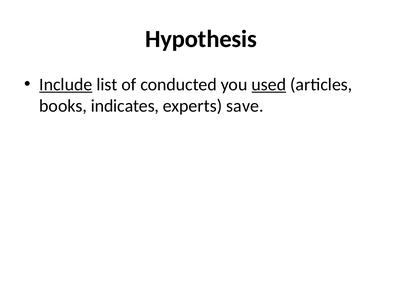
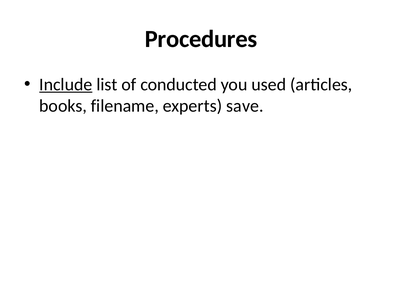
Hypothesis: Hypothesis -> Procedures (201, 39)
used underline: present -> none (269, 84)
indicates: indicates -> filename (125, 106)
